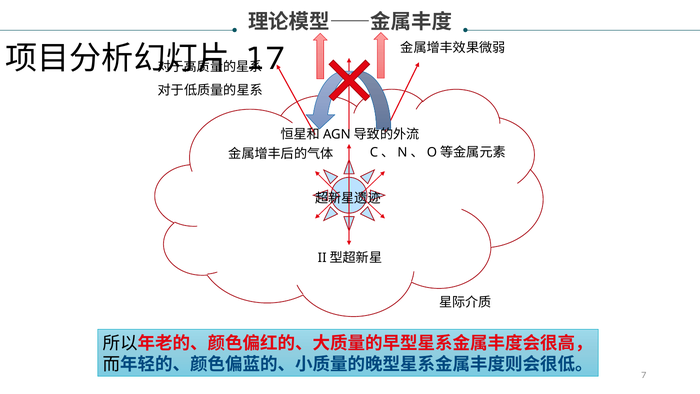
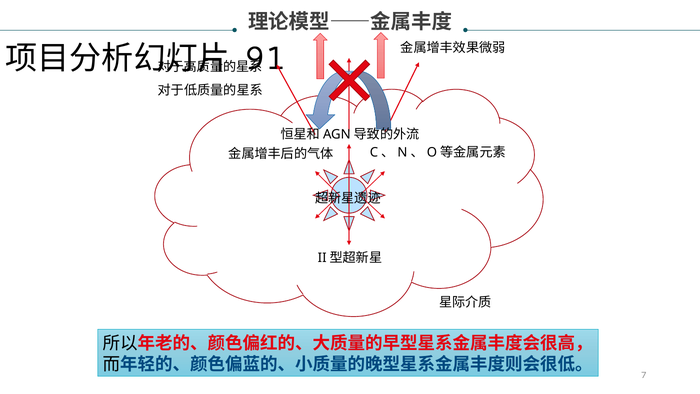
17: 17 -> 91 (265, 59)
